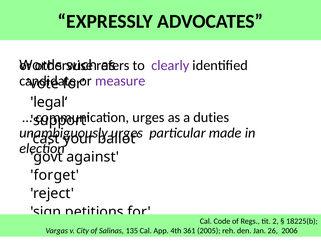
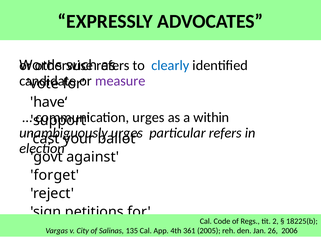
clearly colour: purple -> blue (170, 65)
legal‘: legal‘ -> have‘ (49, 102)
duties: duties -> within (211, 117)
particular made: made -> refers (225, 133)
